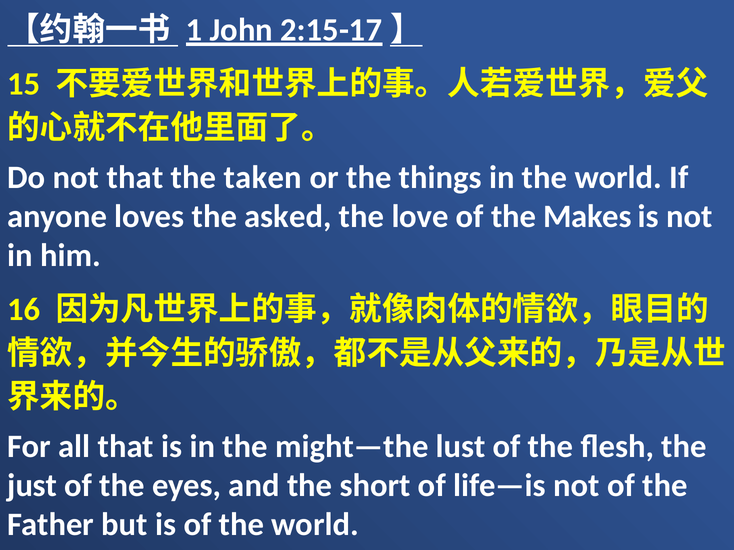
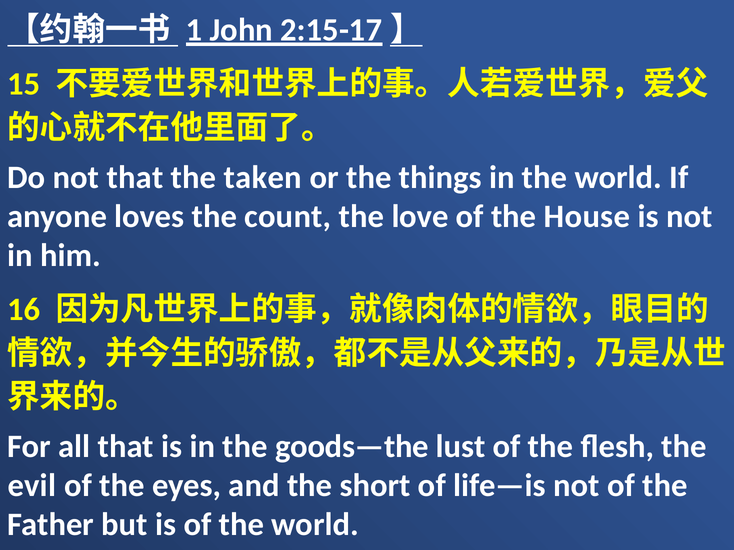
asked: asked -> count (288, 217)
Makes: Makes -> House (587, 217)
might—the: might—the -> goods—the (352, 447)
just: just -> evil (32, 486)
